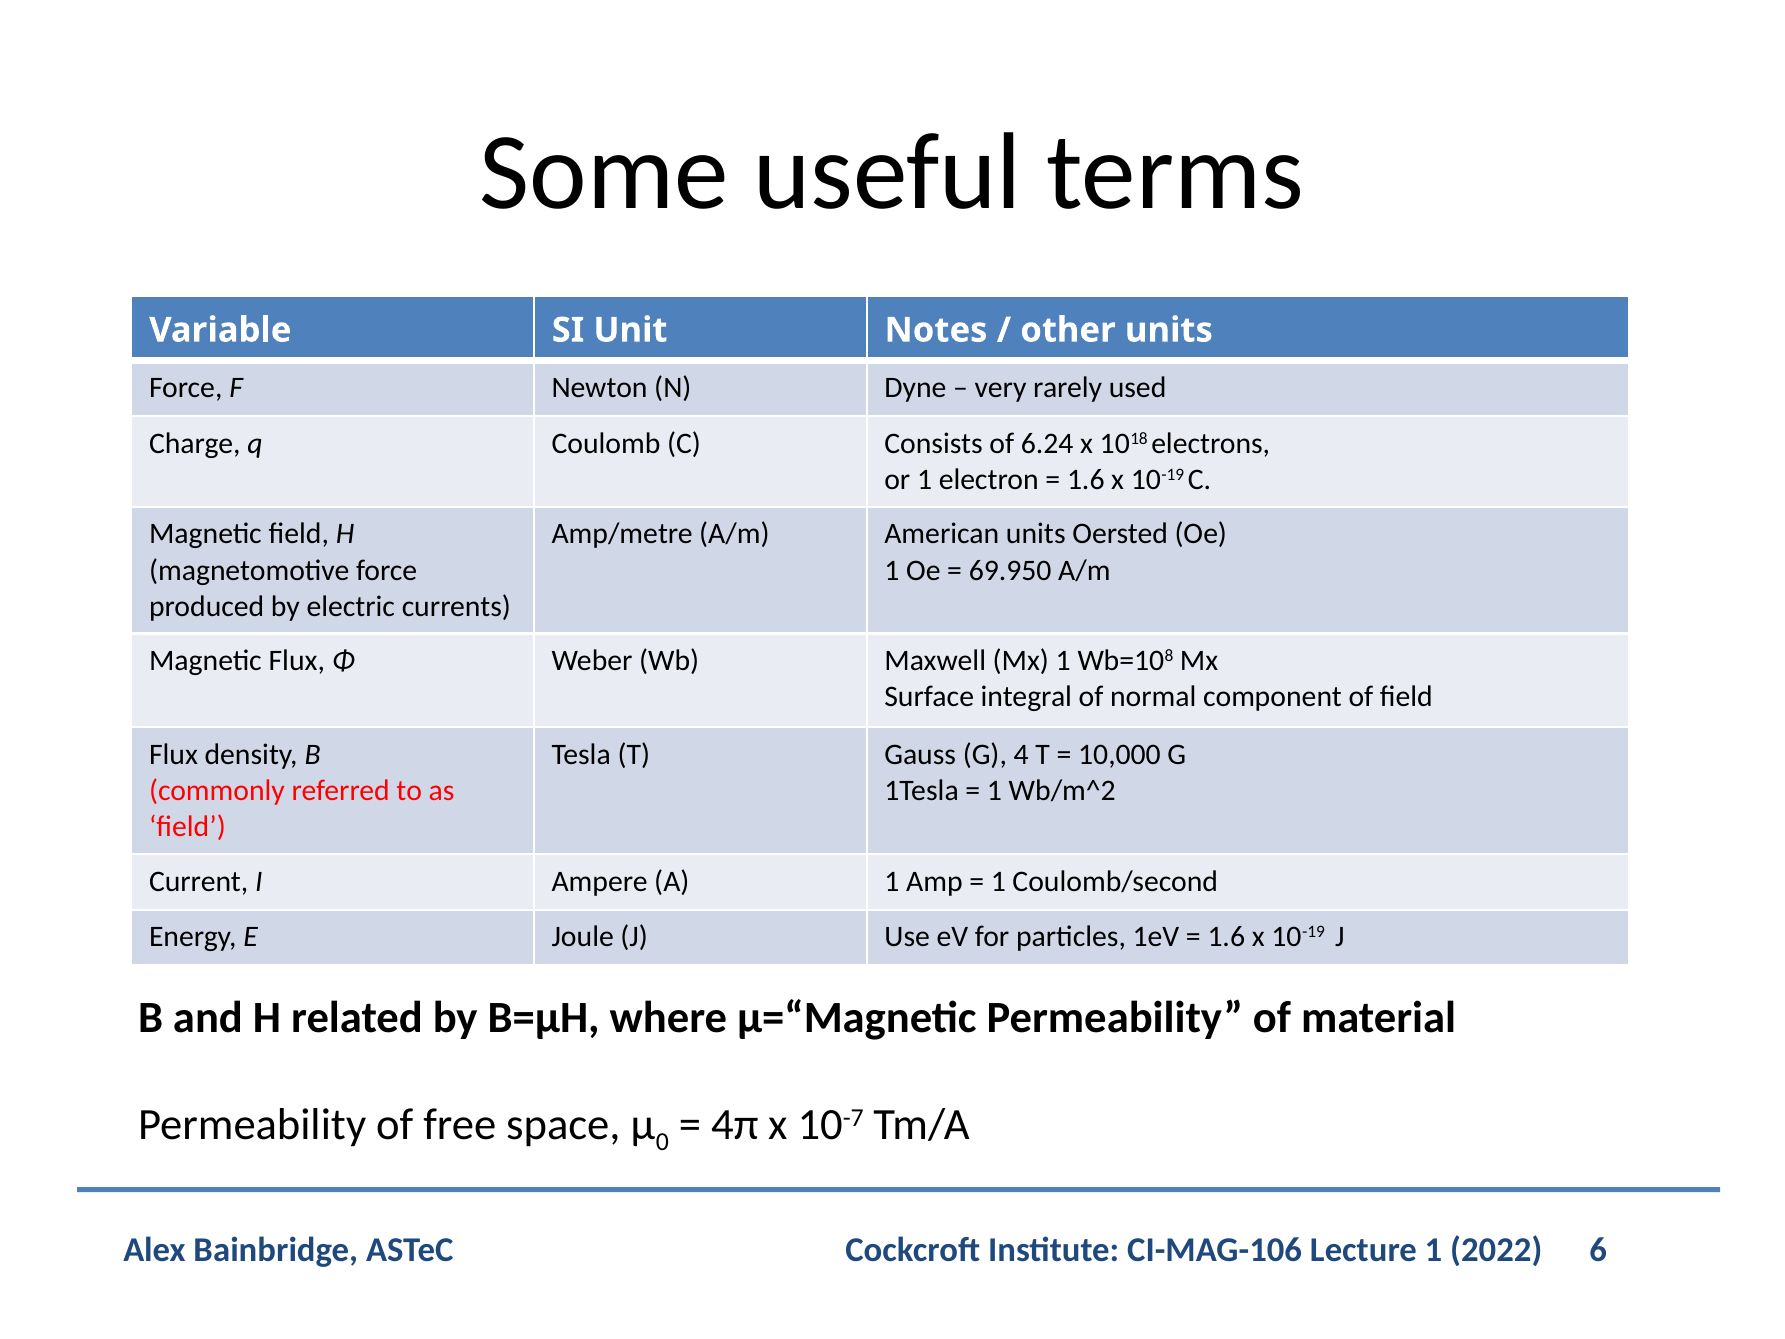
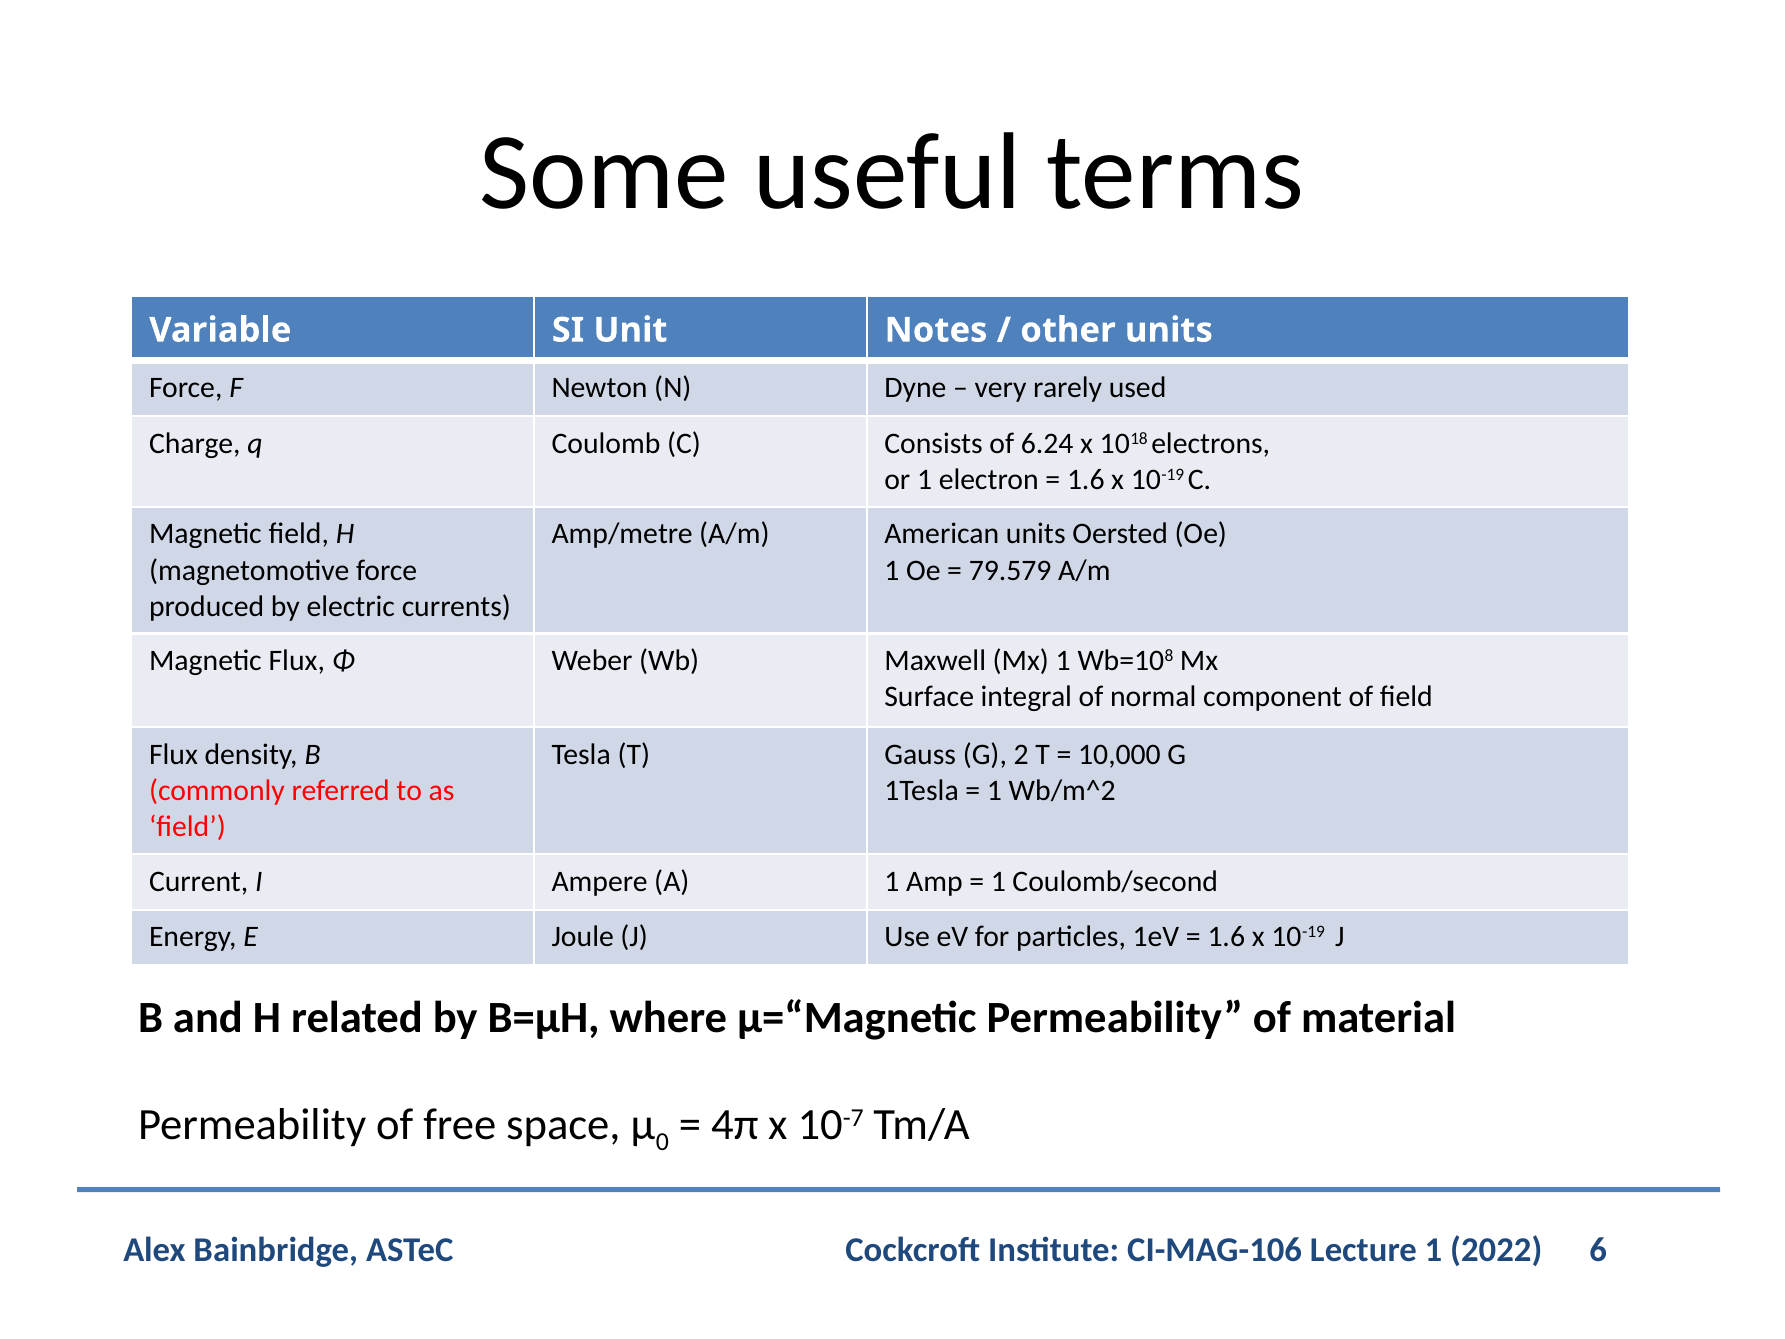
69.950: 69.950 -> 79.579 (1010, 570)
4: 4 -> 2 (1021, 755)
